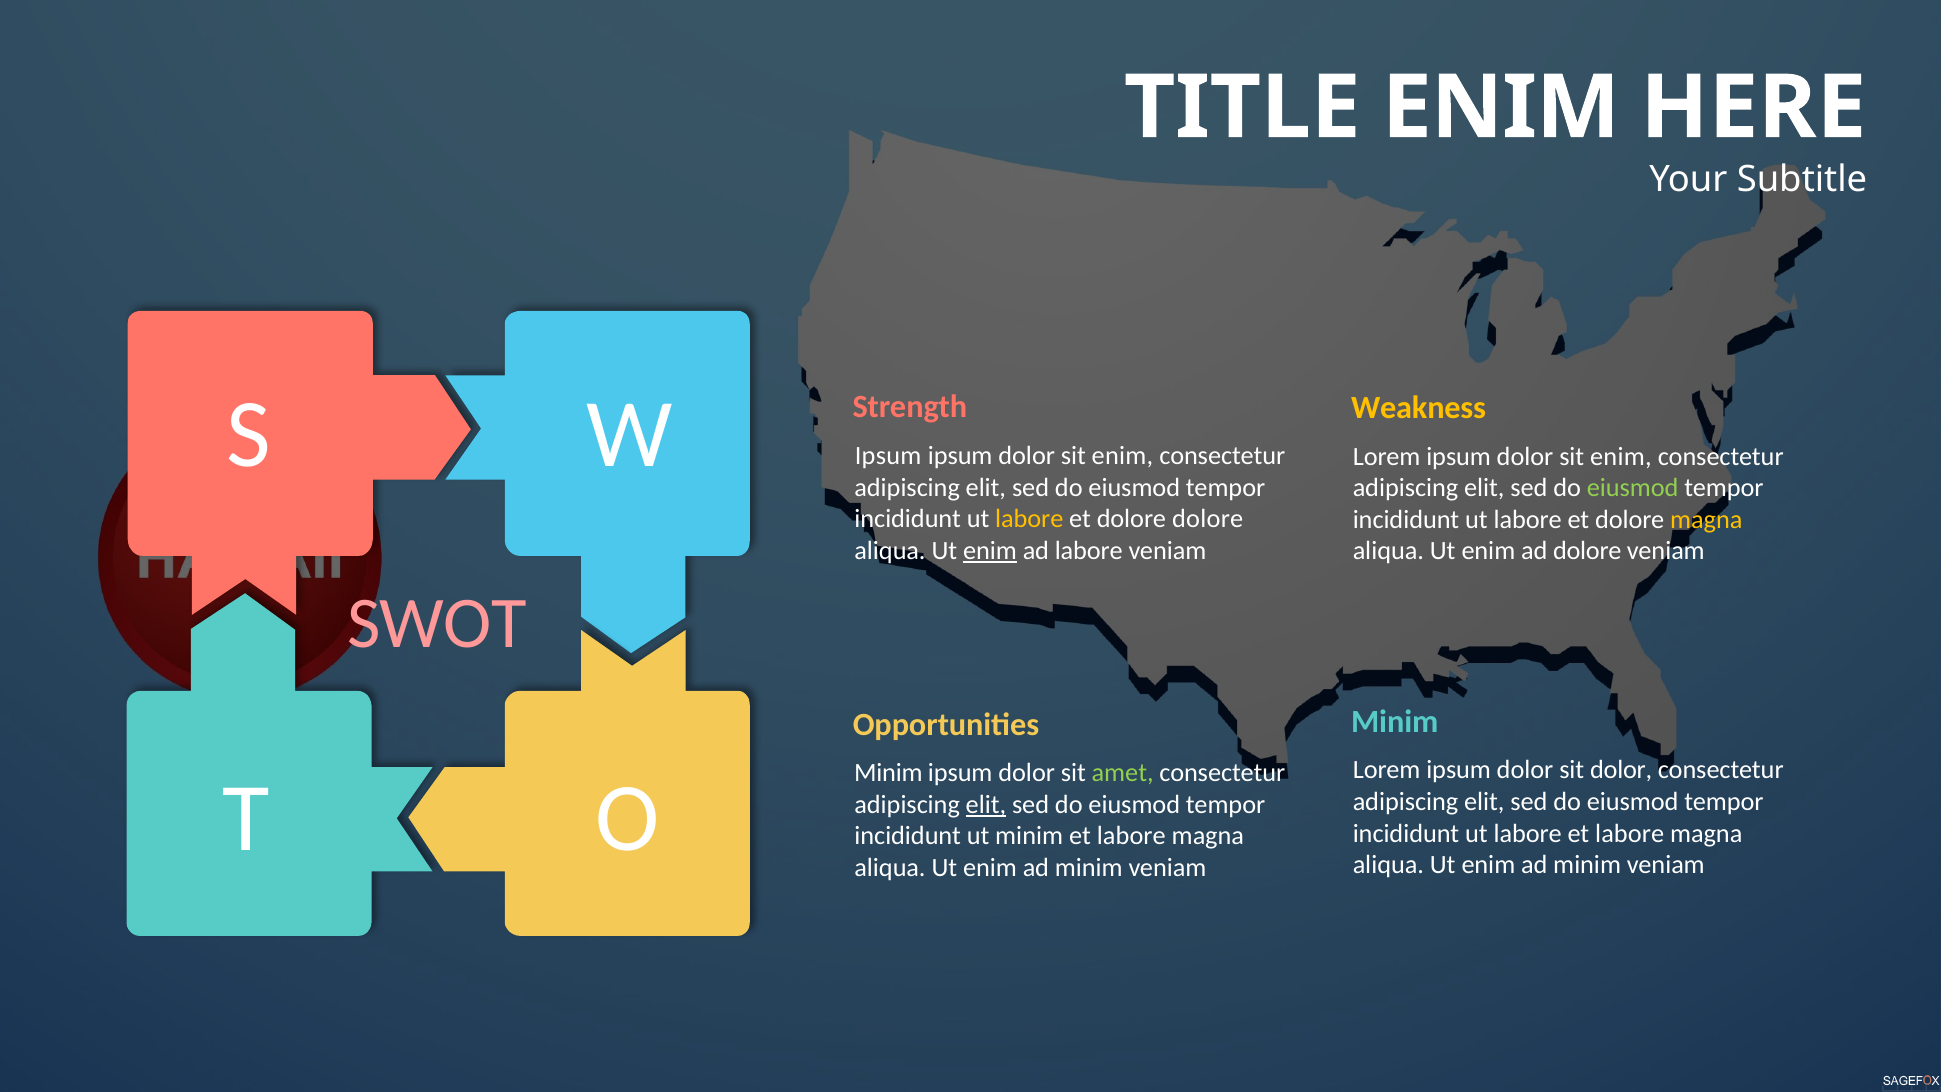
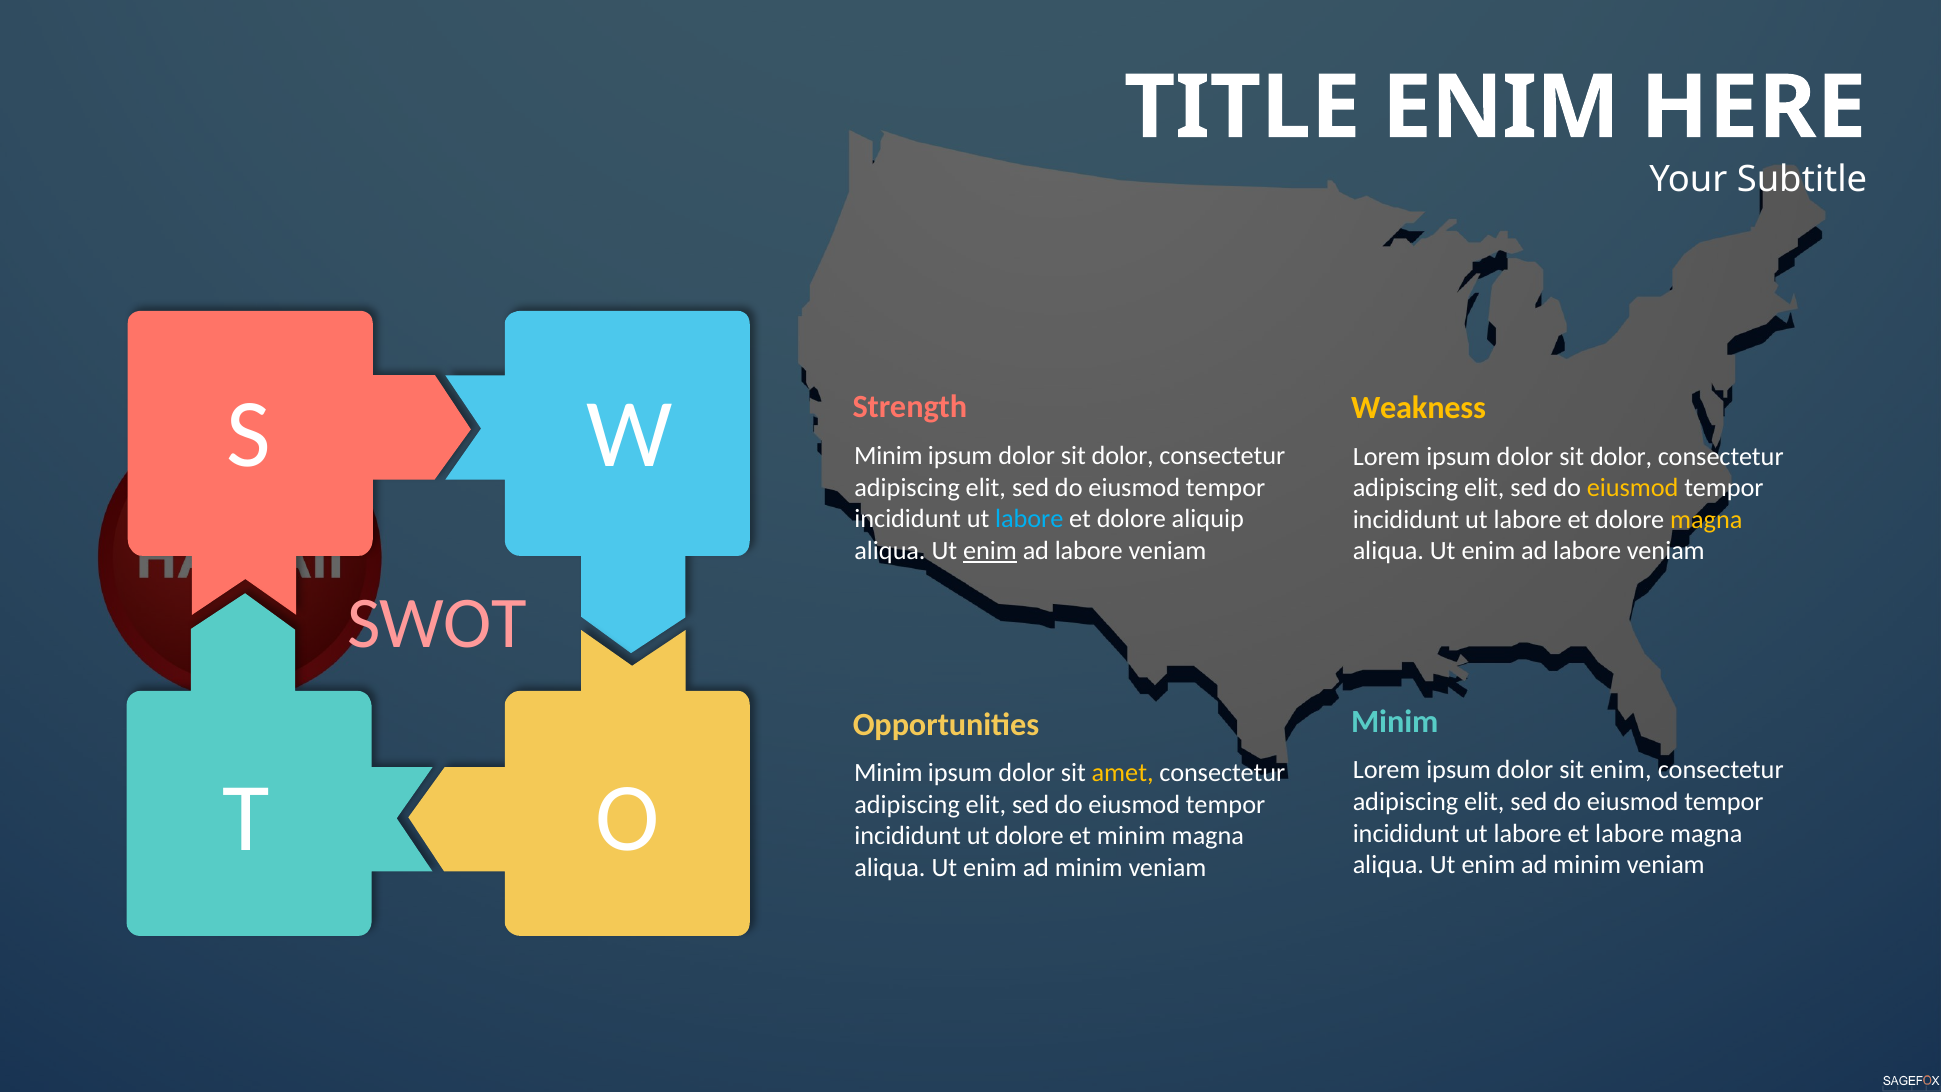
Ipsum: Ipsum -> Minim (888, 456)
enim: enim -> dolor (1123, 456)
enim: enim -> dolor (1621, 456)
eiusmod colour: light green -> yellow (1633, 488)
labore colour: yellow -> light blue (1029, 519)
dolore dolore: dolore -> aliquip (1208, 519)
dolore: dolore -> labore (1587, 551)
sit dolor: dolor -> enim (1621, 770)
amet colour: light green -> yellow (1123, 773)
elit underline: present -> none (986, 805)
ut minim: minim -> dolore (1029, 836)
labore: labore -> minim (1131, 836)
